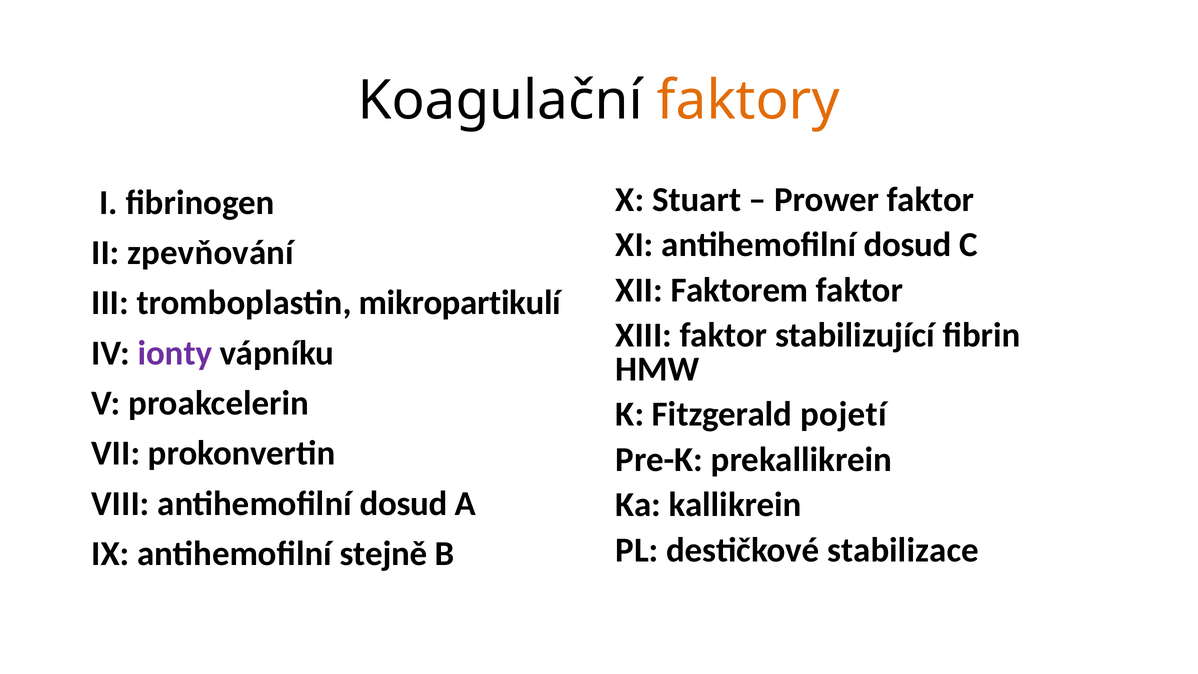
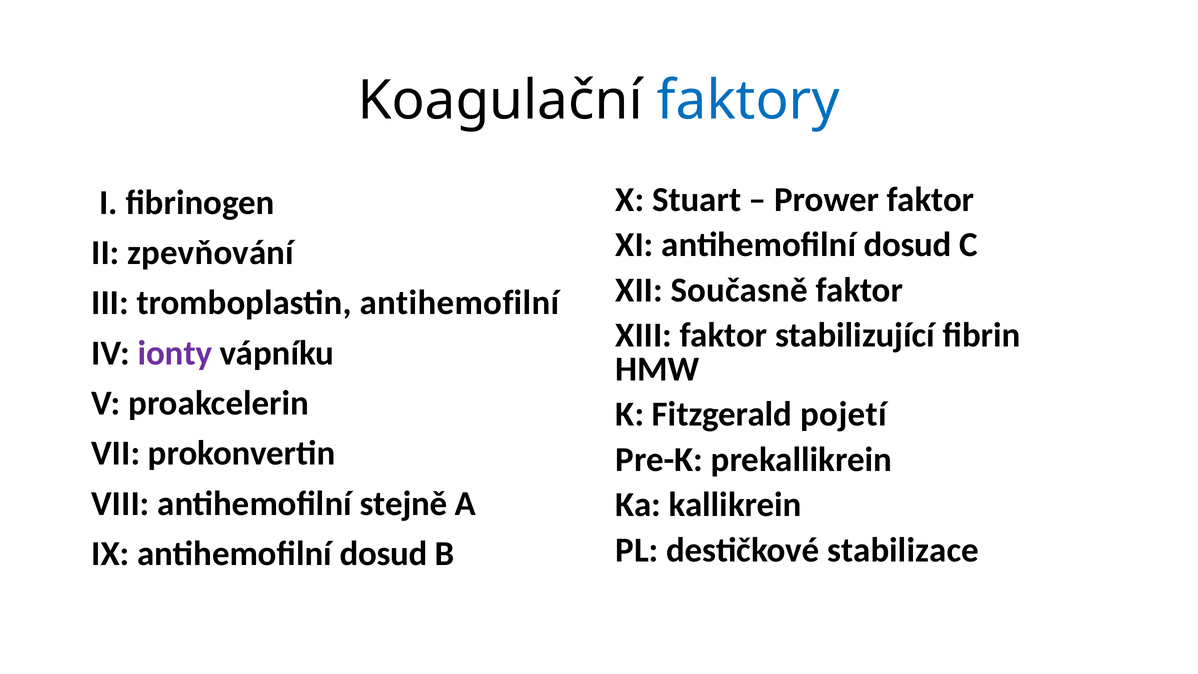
faktory colour: orange -> blue (748, 101)
Faktorem: Faktorem -> Současně (739, 290)
tromboplastin mikropartikulí: mikropartikulí -> antihemofilní (459, 303)
VIII antihemofilní dosud: dosud -> stejně (403, 503)
IX antihemofilní stejně: stejně -> dosud (384, 554)
